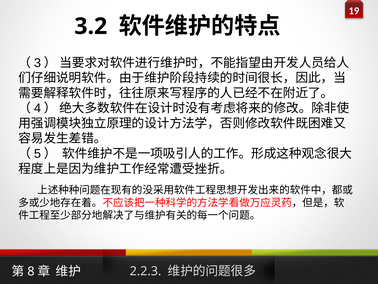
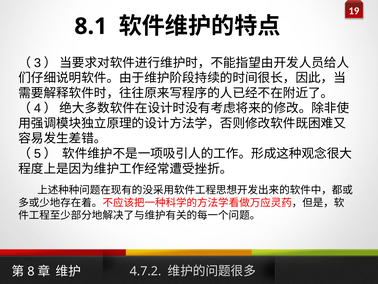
3.2: 3.2 -> 8.1 (91, 26)
2.2.3: 2.2.3 -> 4.7.2 (146, 271)
